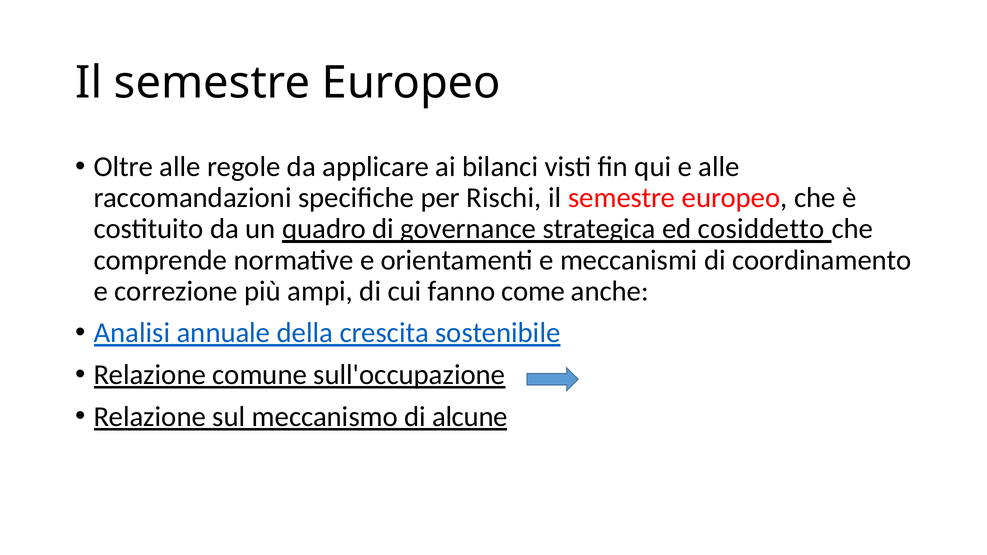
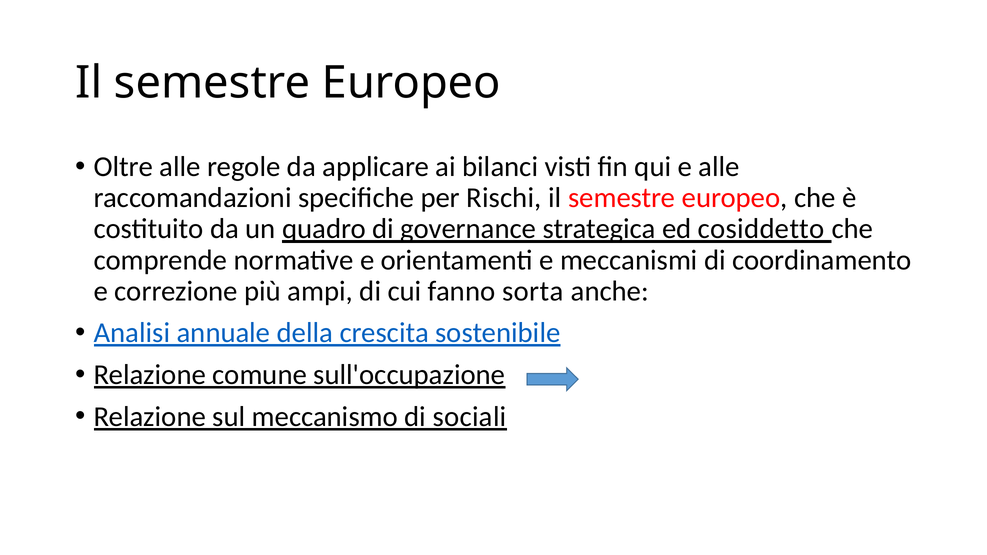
come: come -> sorta (533, 291)
alcune: alcune -> sociali (470, 417)
